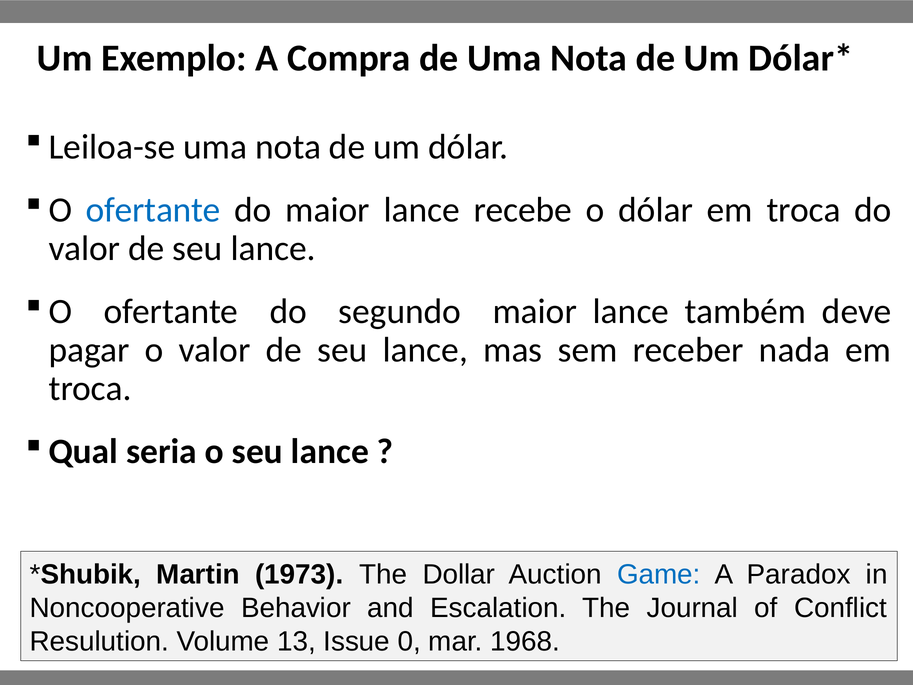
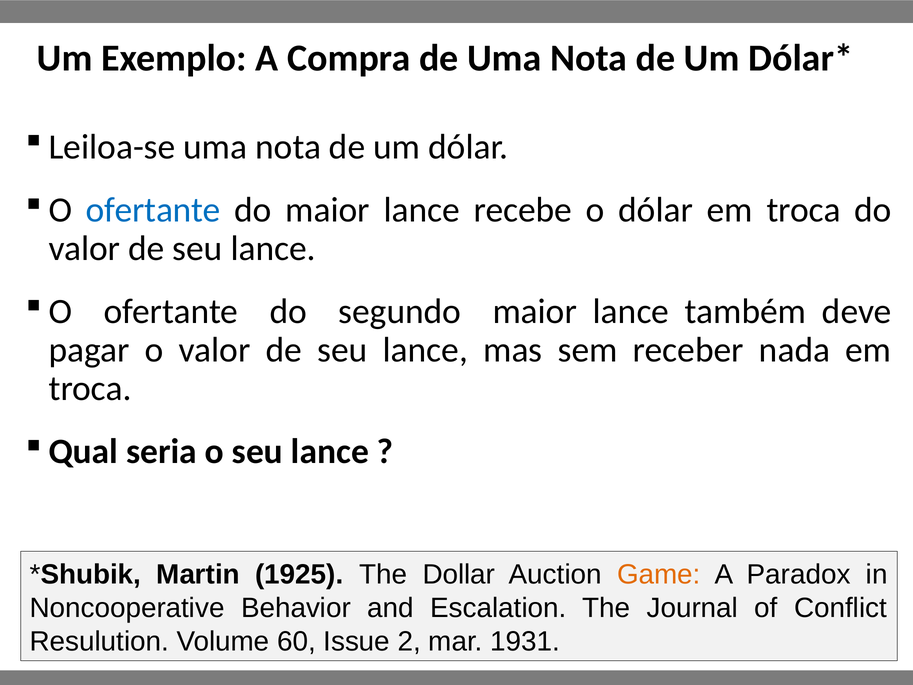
1973: 1973 -> 1925 (299, 574)
Game colour: blue -> orange (659, 574)
13: 13 -> 60 (296, 641)
0: 0 -> 2 (409, 641)
1968: 1968 -> 1931 (525, 641)
